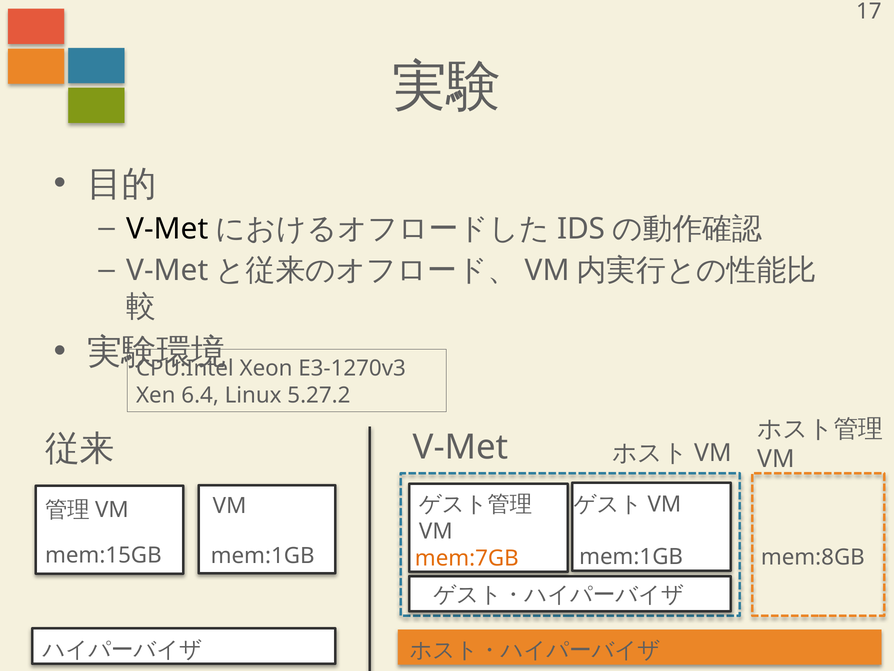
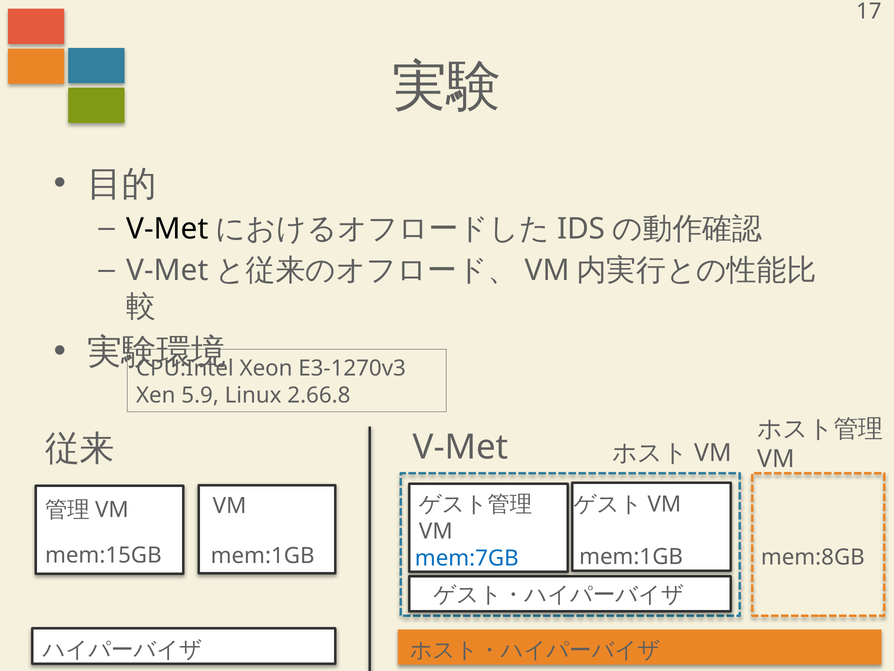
6.4: 6.4 -> 5.9 (200, 395)
5.27.2: 5.27.2 -> 2.66.8 (319, 395)
mem:7GB colour: orange -> blue (467, 558)
